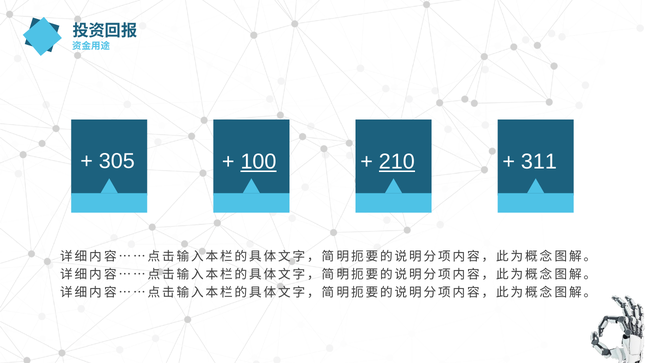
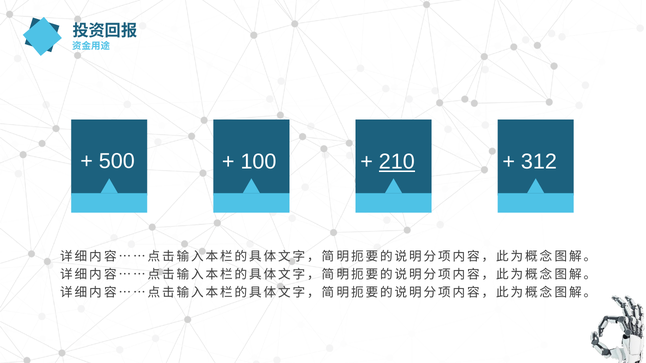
305: 305 -> 500 (117, 161)
100 underline: present -> none (258, 162)
311: 311 -> 312 (539, 162)
